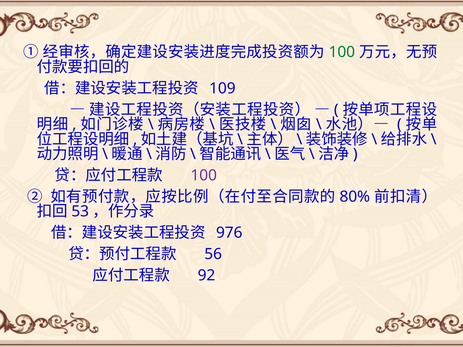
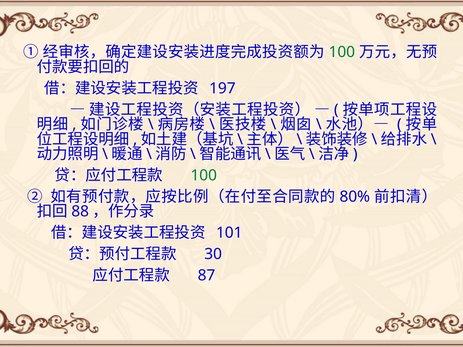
109: 109 -> 197 (222, 88)
100 colour: purple -> green (204, 176)
53: 53 -> 88 (80, 212)
976: 976 -> 101 (229, 233)
56: 56 -> 30 (213, 254)
92: 92 -> 87 (206, 276)
